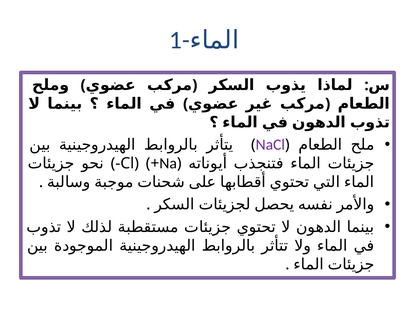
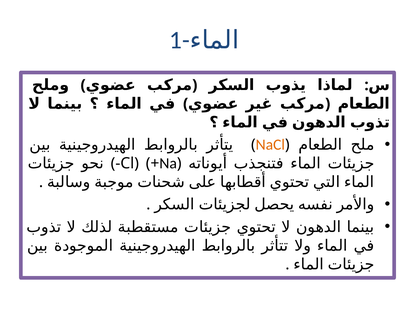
NaCl colour: purple -> orange (270, 145)
